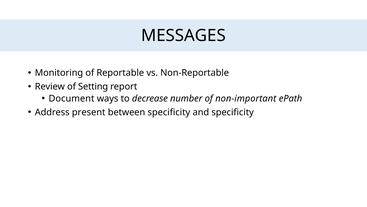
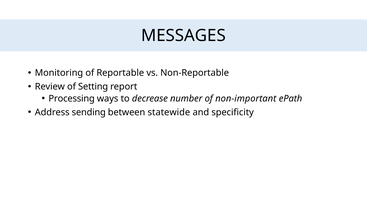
Document: Document -> Processing (72, 98)
present: present -> sending (89, 112)
between specificity: specificity -> statewide (169, 112)
